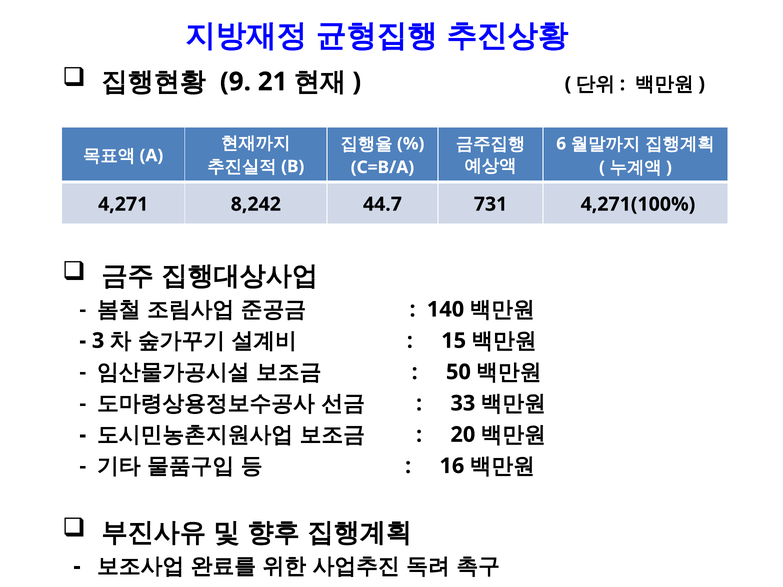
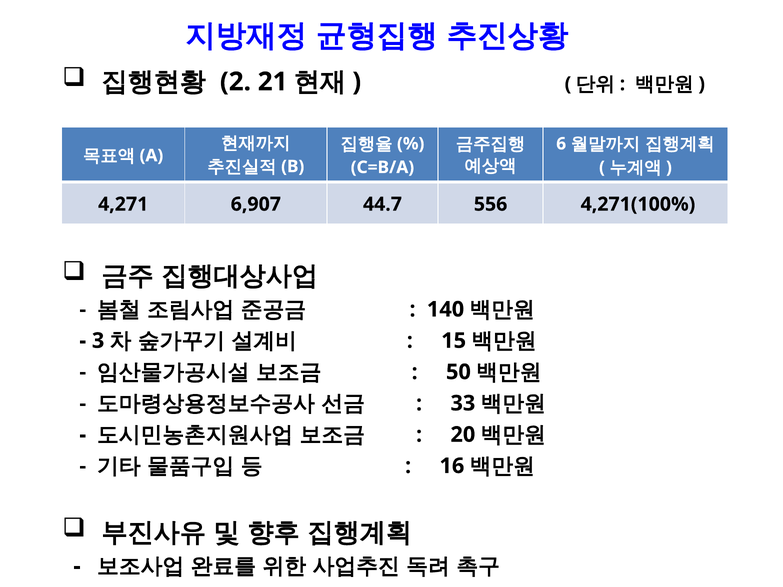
9: 9 -> 2 (235, 82)
8,242: 8,242 -> 6,907 (256, 204)
731: 731 -> 556 (491, 204)
